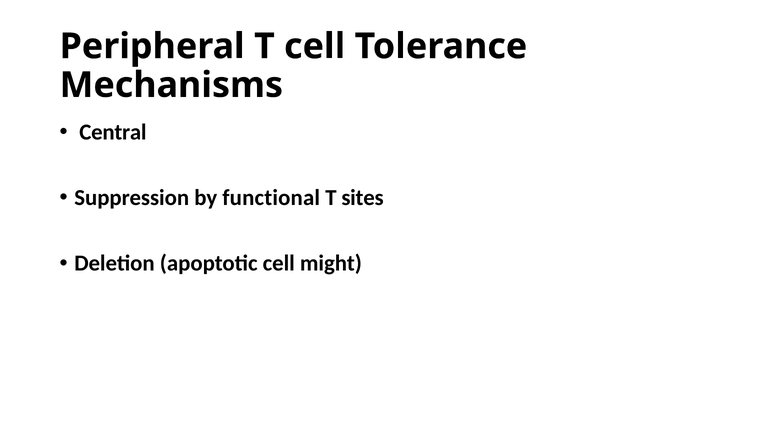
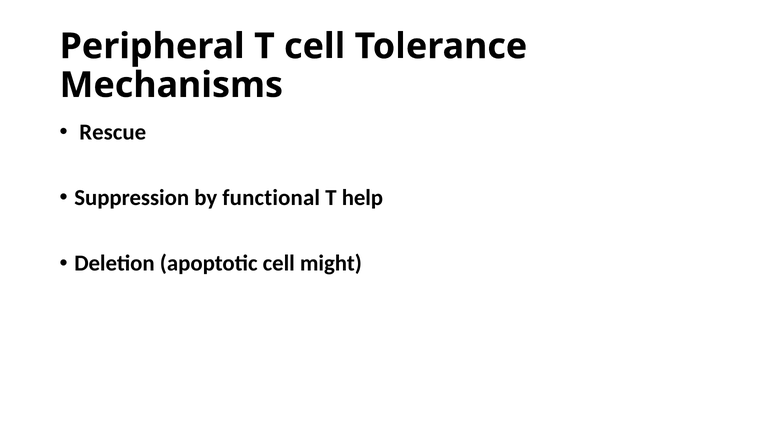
Central: Central -> Rescue (113, 132)
sites: sites -> help (362, 198)
